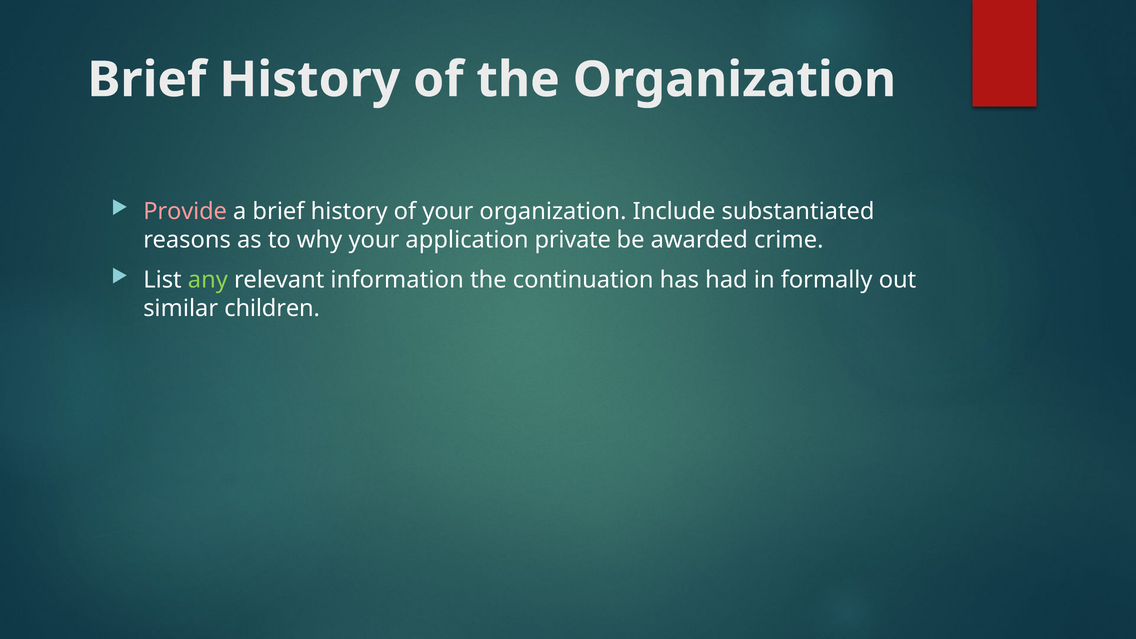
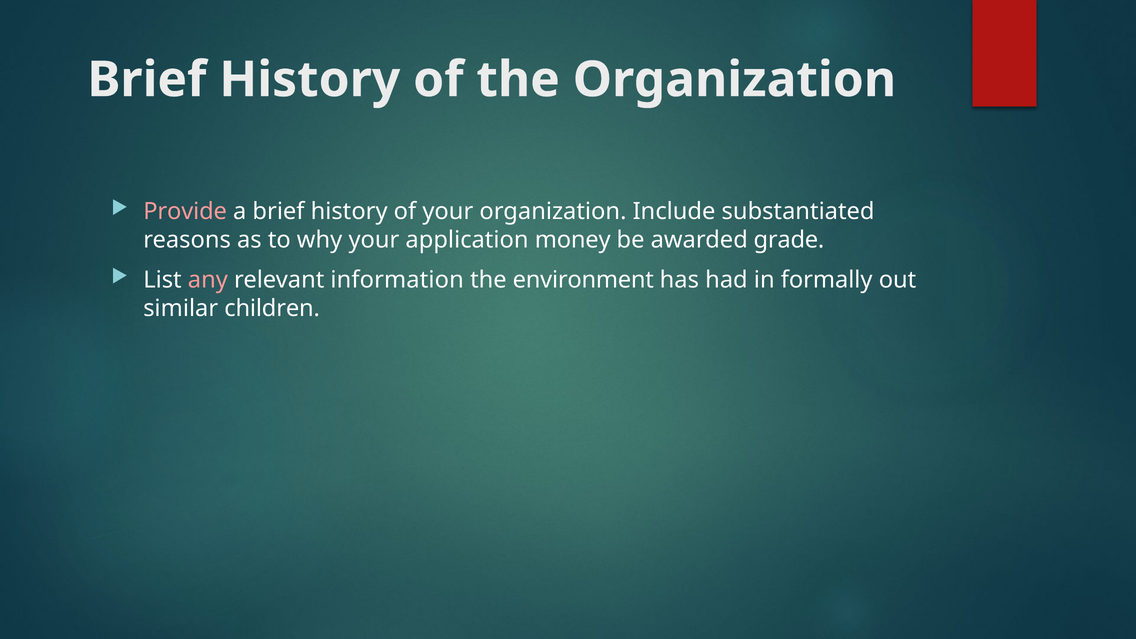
private: private -> money (573, 240)
crime: crime -> grade (789, 240)
any colour: light green -> pink (208, 280)
continuation: continuation -> environment (583, 280)
